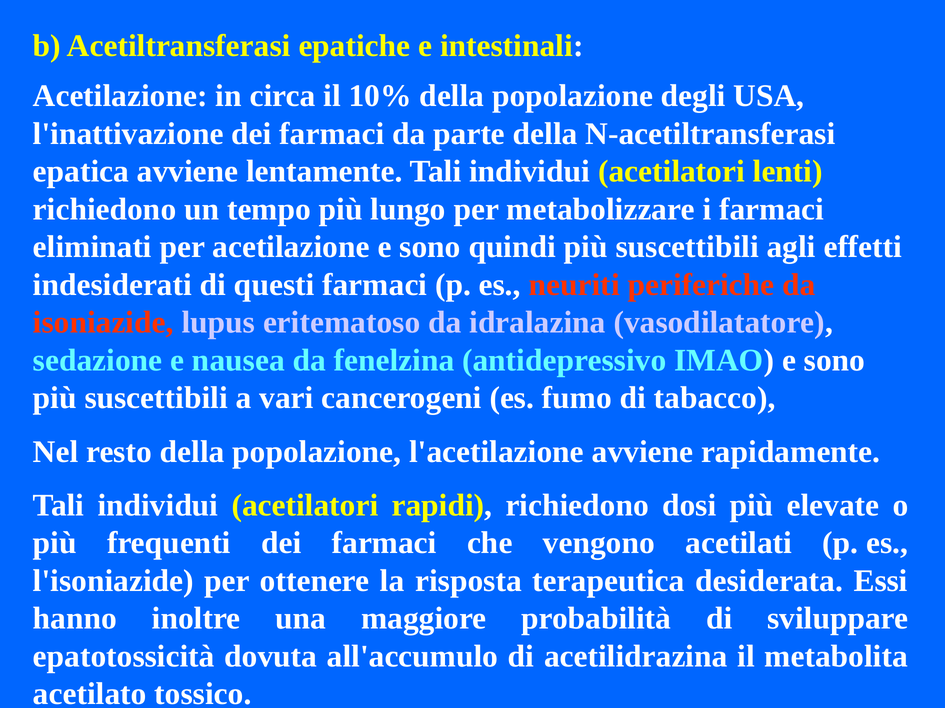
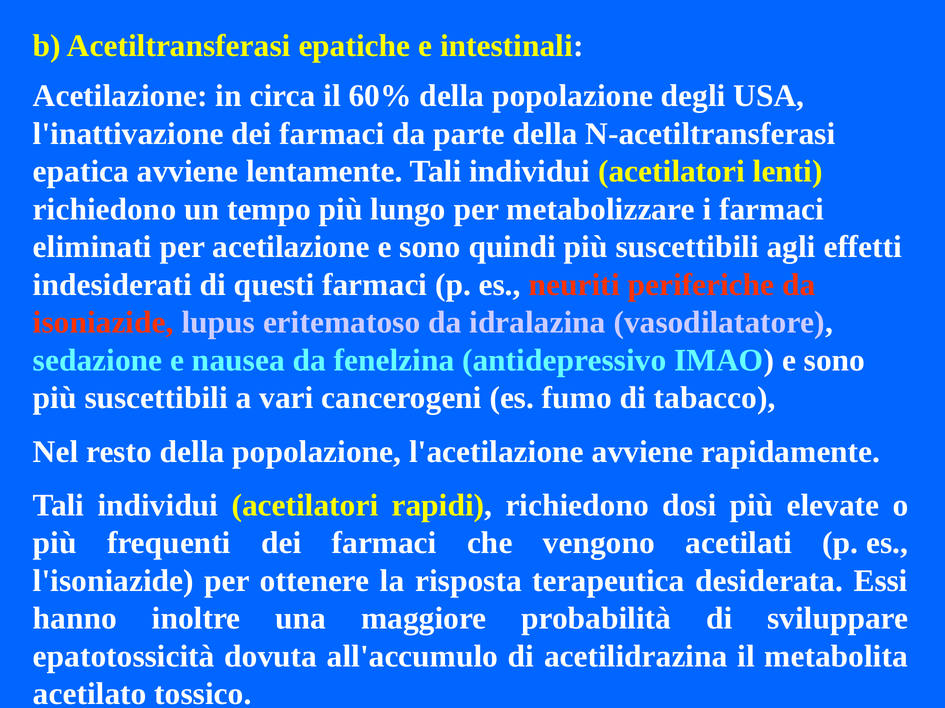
10%: 10% -> 60% (380, 96)
